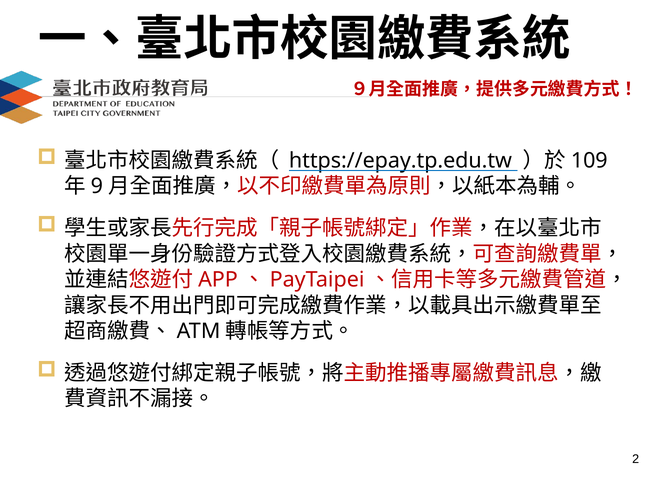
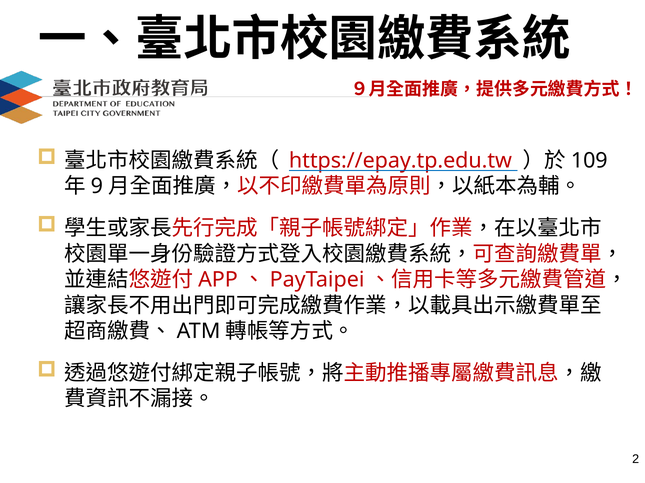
https://epay.tp.edu.tw colour: black -> red (400, 161)
